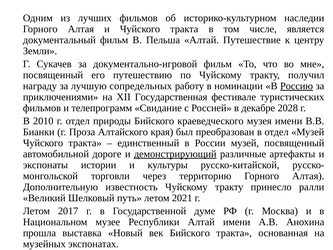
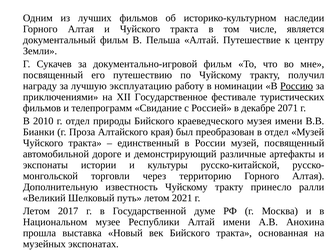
сопредельных: сопредельных -> эксплуатацию (141, 86)
Государственная: Государственная -> Государственное (171, 97)
2028: 2028 -> 2071 (288, 108)
демонстрирующий underline: present -> none (175, 154)
